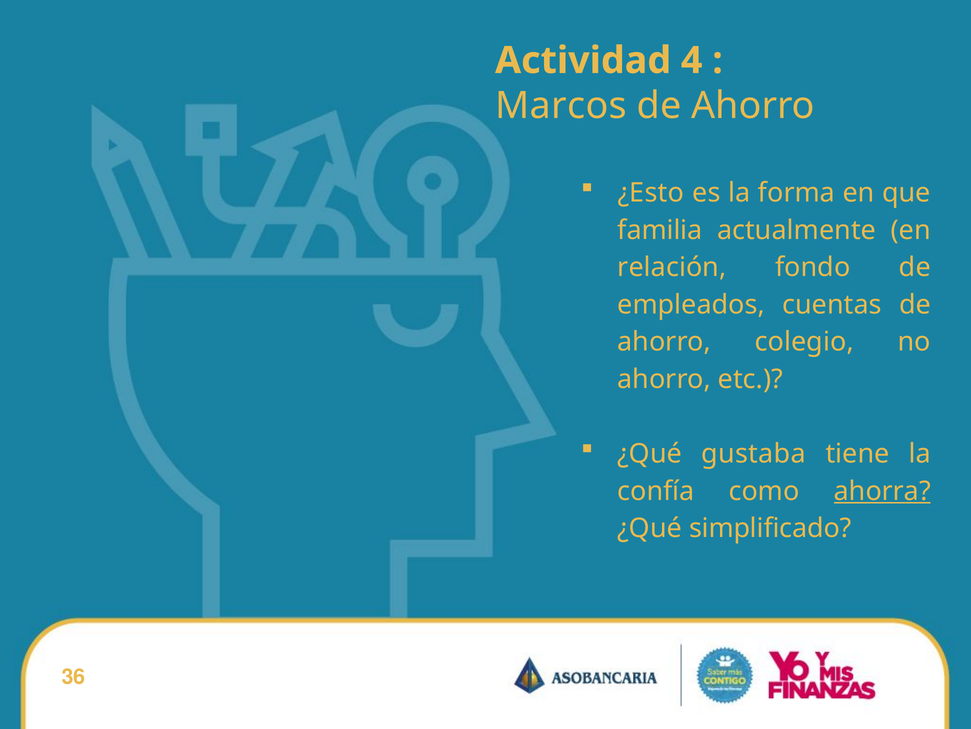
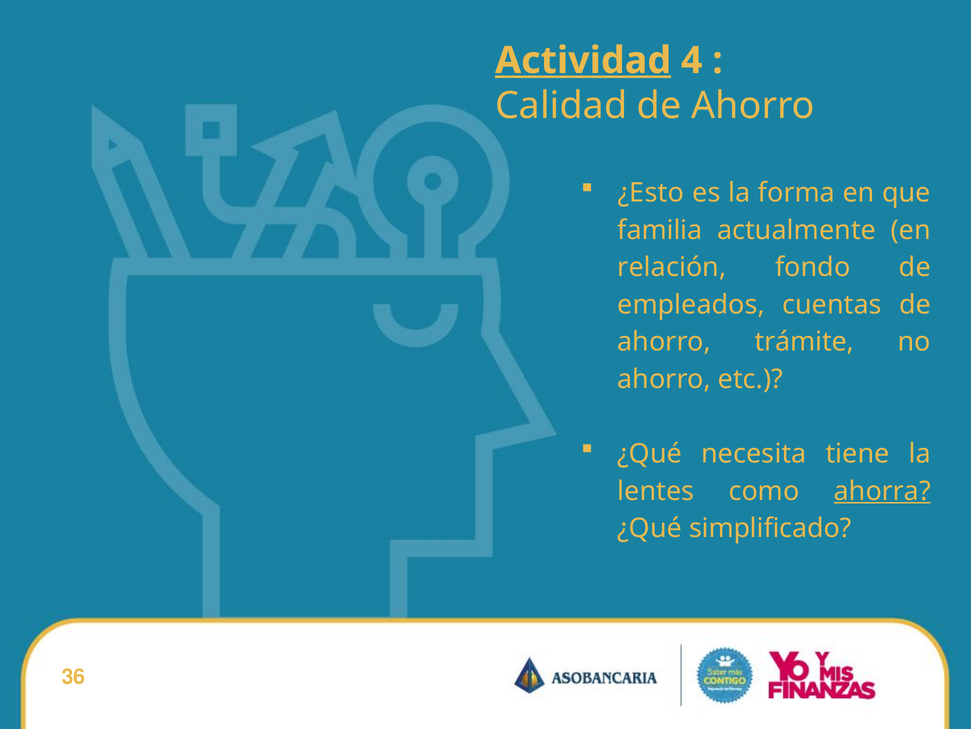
Actividad underline: none -> present (583, 60)
Marcos: Marcos -> Calidad (561, 106)
colegio: colegio -> trámite (804, 342)
gustaba: gustaba -> necesita (754, 453)
confía: confía -> lentes (656, 491)
